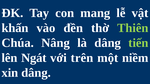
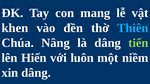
khấn: khấn -> khen (15, 28)
Thiên colour: light green -> light blue (133, 28)
Ngát: Ngát -> Hiến (34, 58)
trên: trên -> luôn (82, 58)
